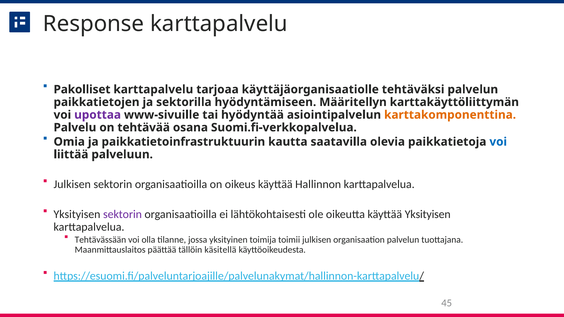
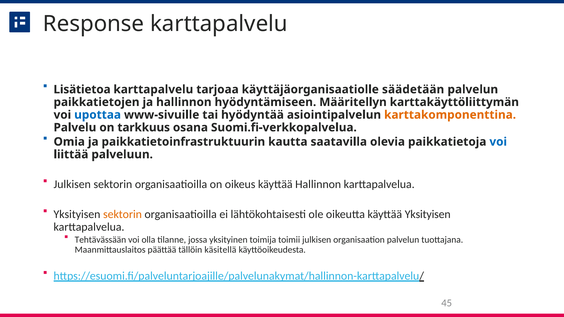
Pakolliset: Pakolliset -> Lisätietoa (82, 90)
tehtäväksi: tehtäväksi -> säädetään (413, 90)
ja sektorilla: sektorilla -> hallinnon (184, 102)
upottaa colour: purple -> blue (98, 115)
tehtävää: tehtävää -> tarkkuus (144, 128)
sektorin colour: purple -> orange (122, 214)
